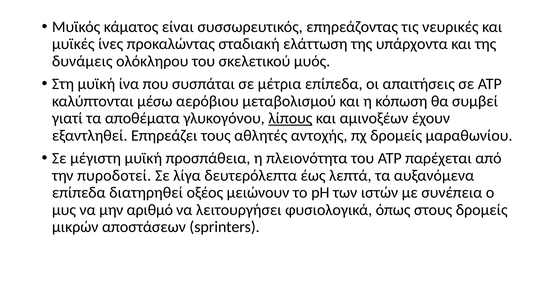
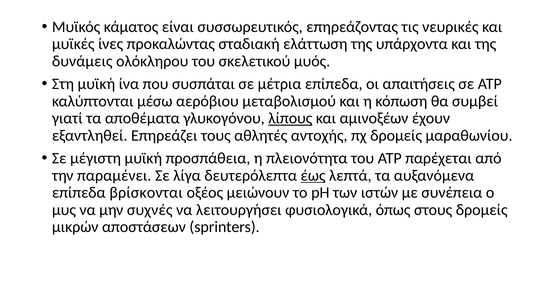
πυροδοτεί: πυροδοτεί -> παραμένει (114, 176)
έως underline: none -> present (313, 176)
διατηρηθεί: διατηρηθεί -> βρίσκονται (146, 193)
αριθμό: αριθμό -> συχνές (150, 210)
